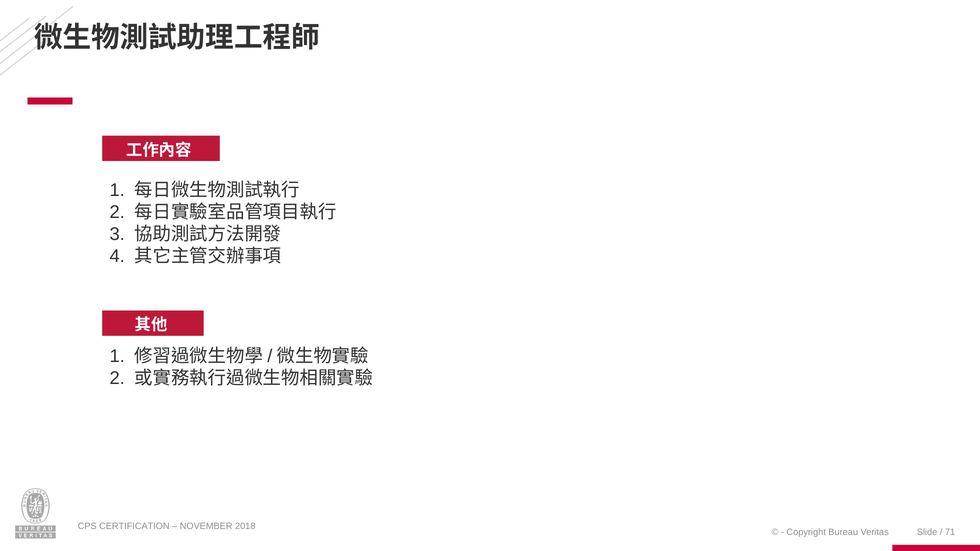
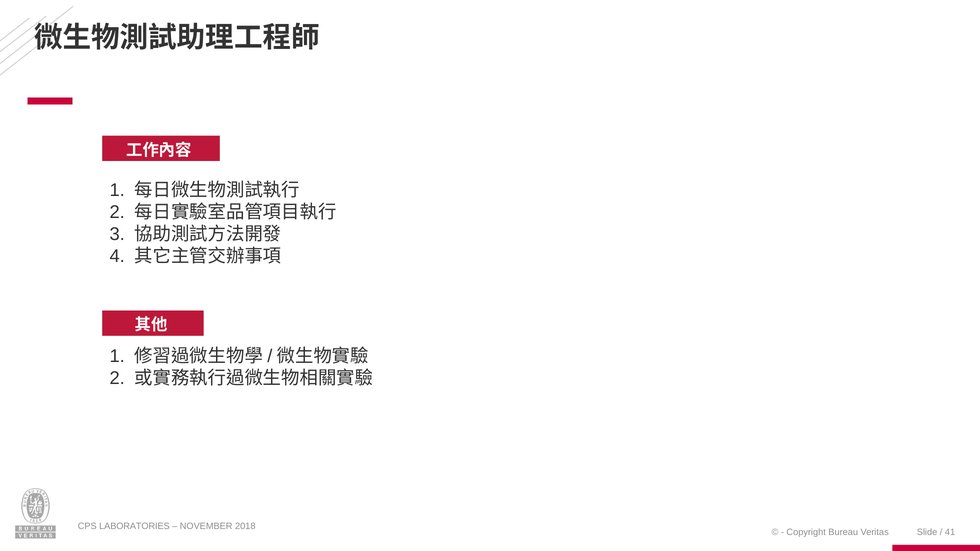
CERTIFICATION: CERTIFICATION -> LABORATORIES (134, 526)
71: 71 -> 41 (950, 533)
